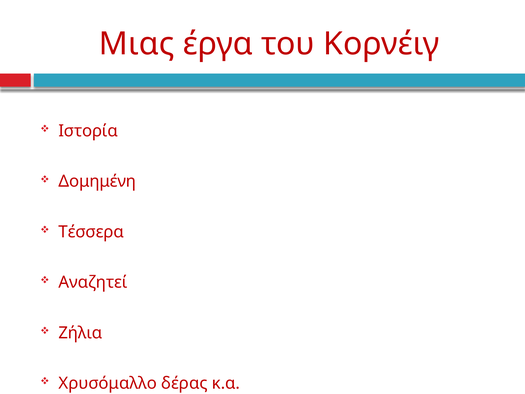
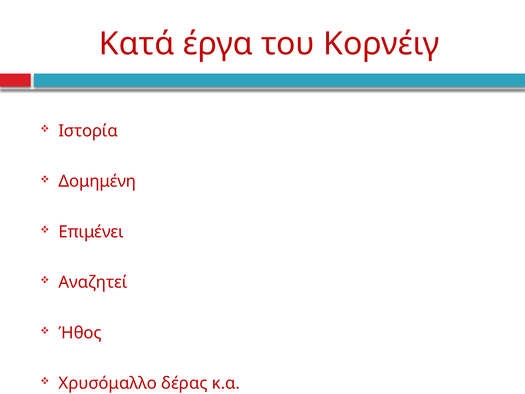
Μιας: Μιας -> Κατά (137, 44)
Τέσσερα: Τέσσερα -> Επιμένει (91, 232)
Ζήλια: Ζήλια -> Ήθος (80, 333)
